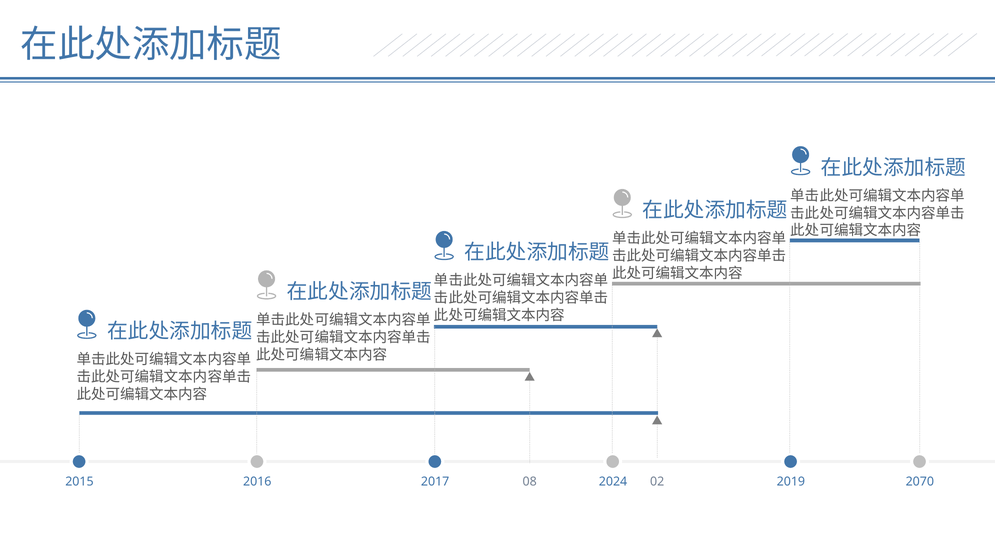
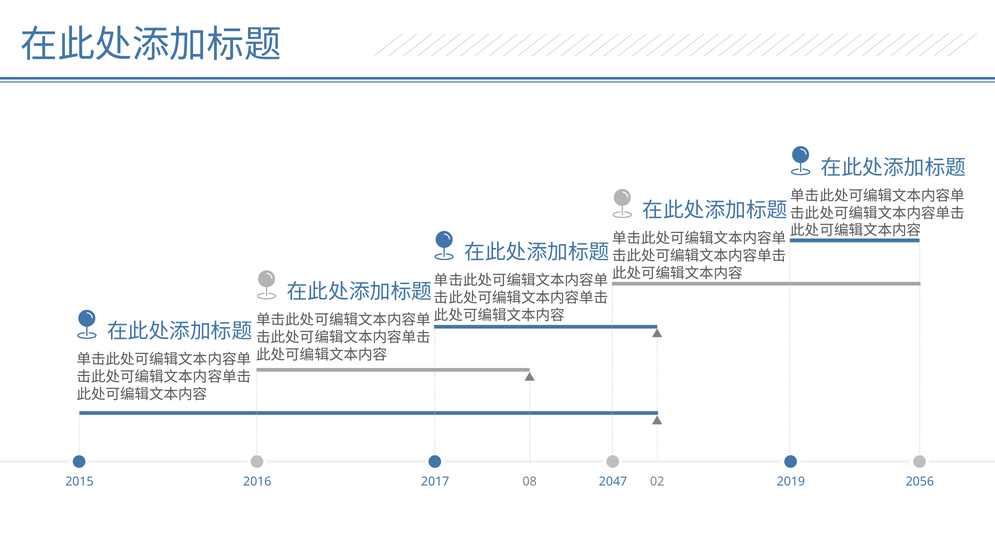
2024: 2024 -> 2047 (613, 481)
2070: 2070 -> 2056 (920, 481)
